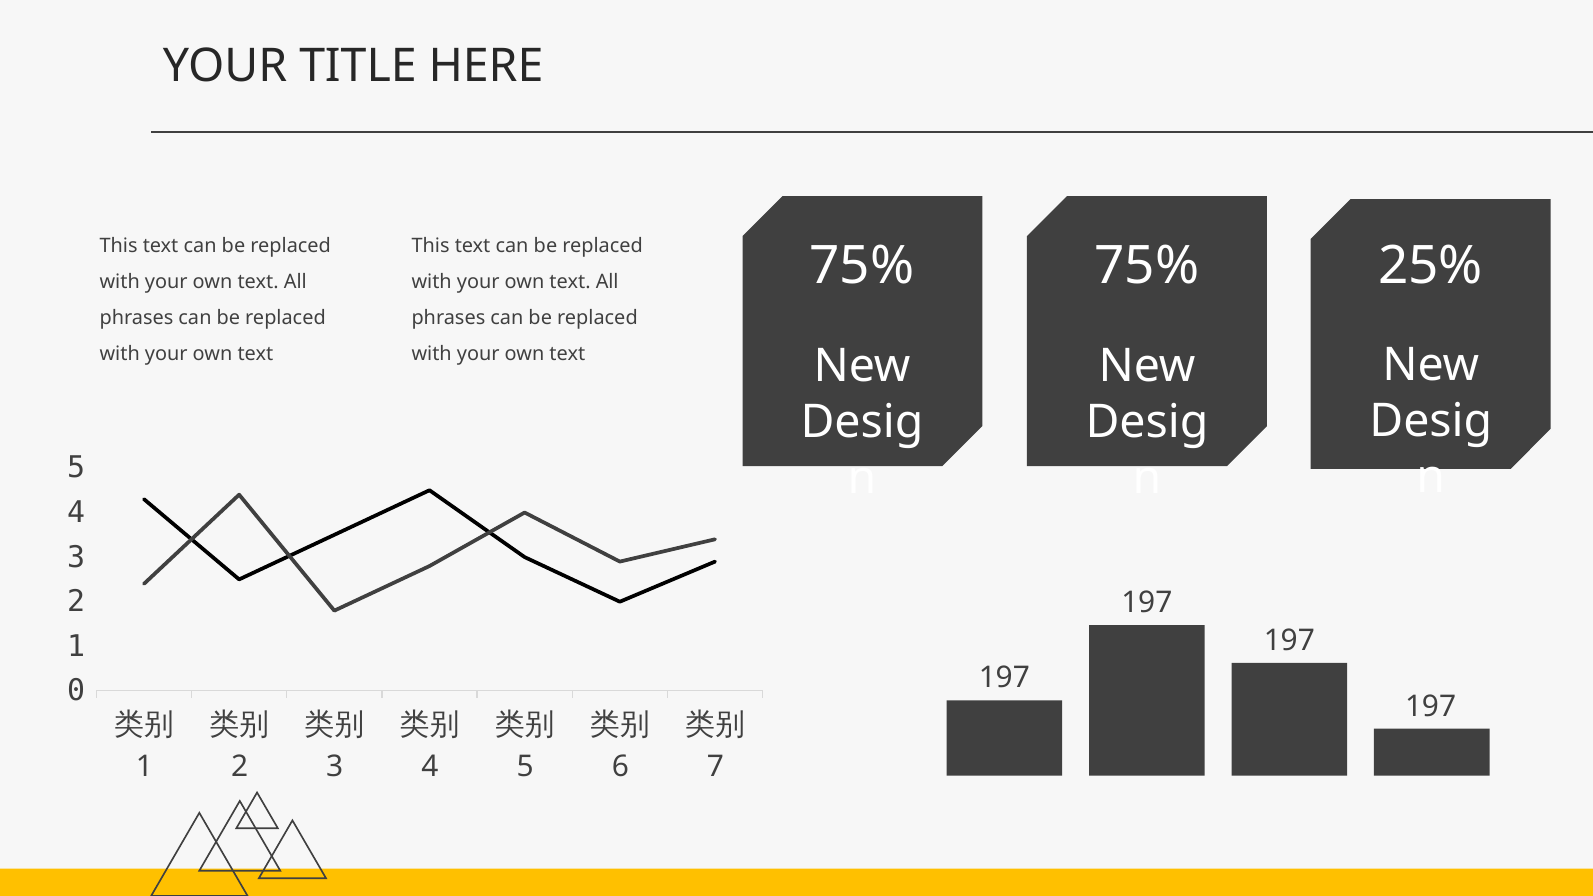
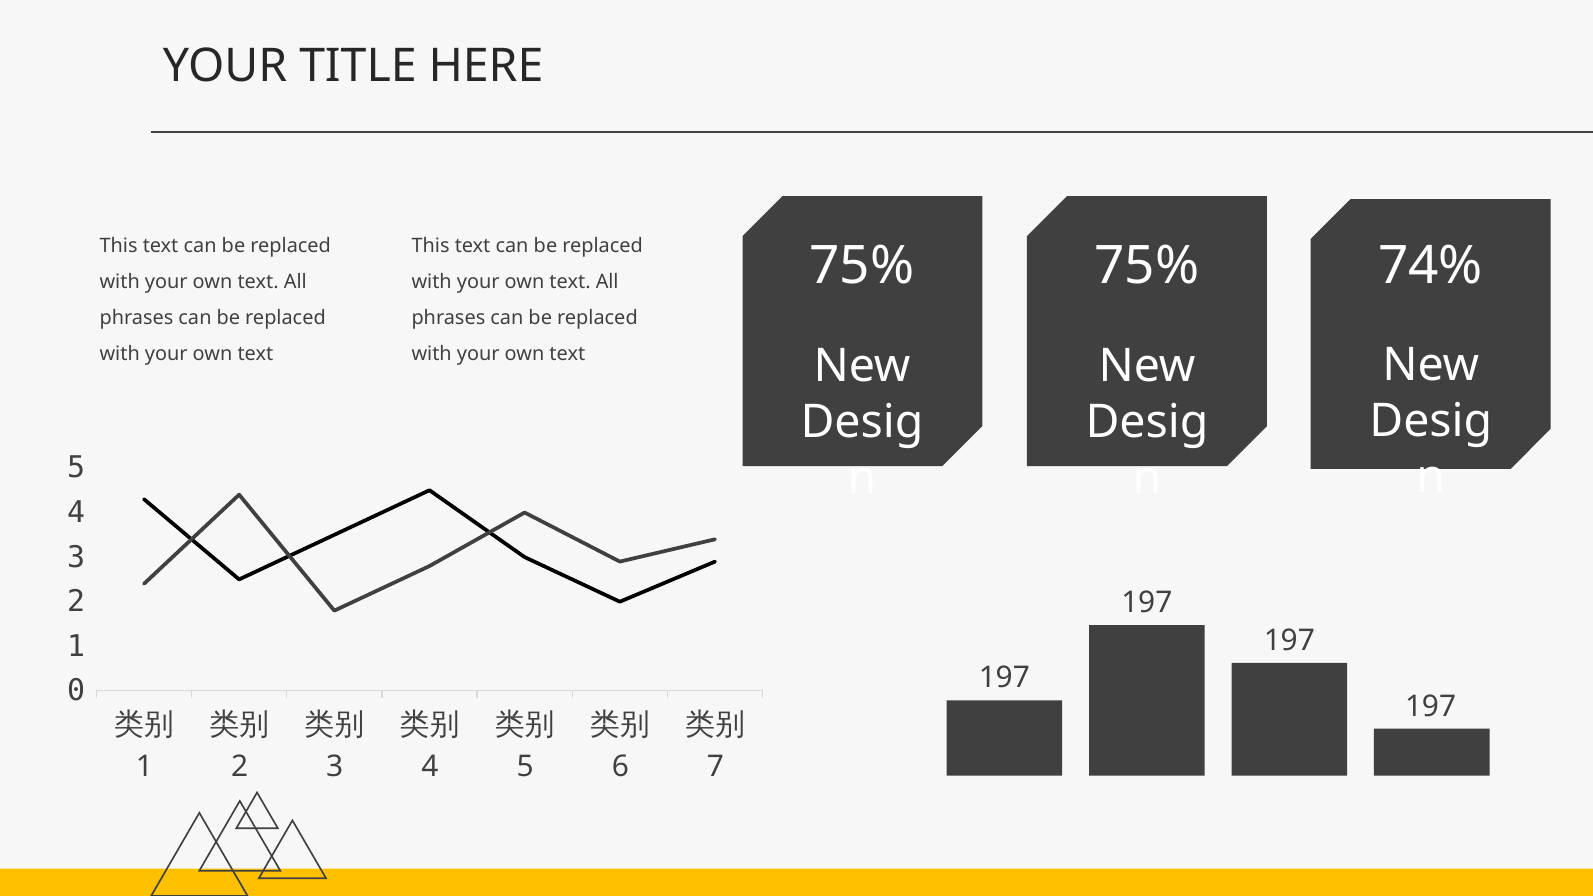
25%: 25% -> 74% (1431, 266)
